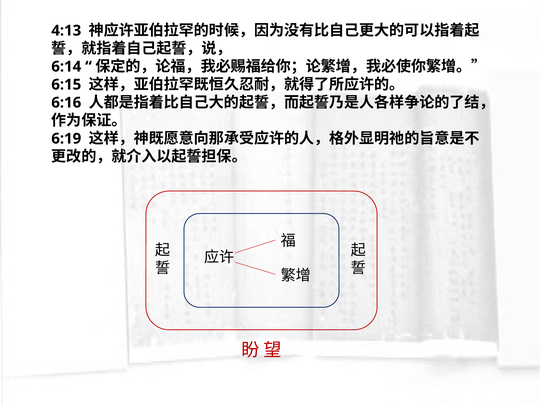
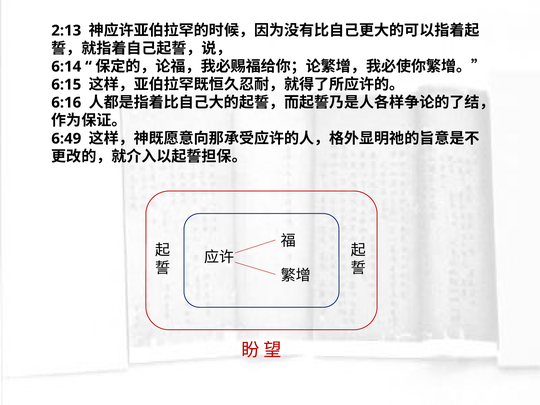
4:13: 4:13 -> 2:13 (66, 31)
6:19: 6:19 -> 6:49 (66, 139)
